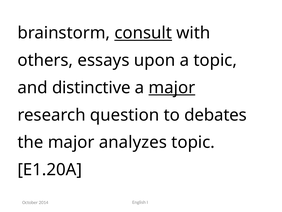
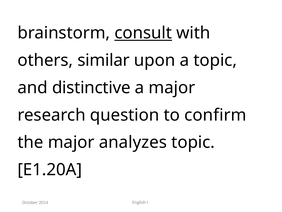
essays: essays -> similar (104, 60)
major underline: present -> none (172, 88)
debates: debates -> confirm (215, 115)
